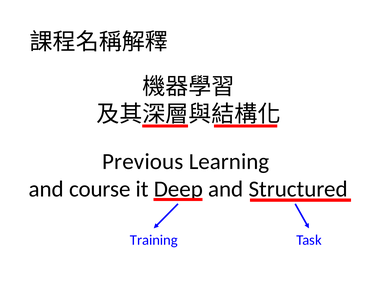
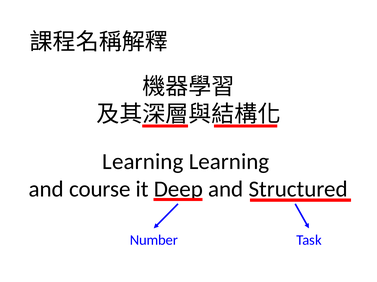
Previous: Previous -> Learning (143, 162)
Training: Training -> Number (154, 241)
